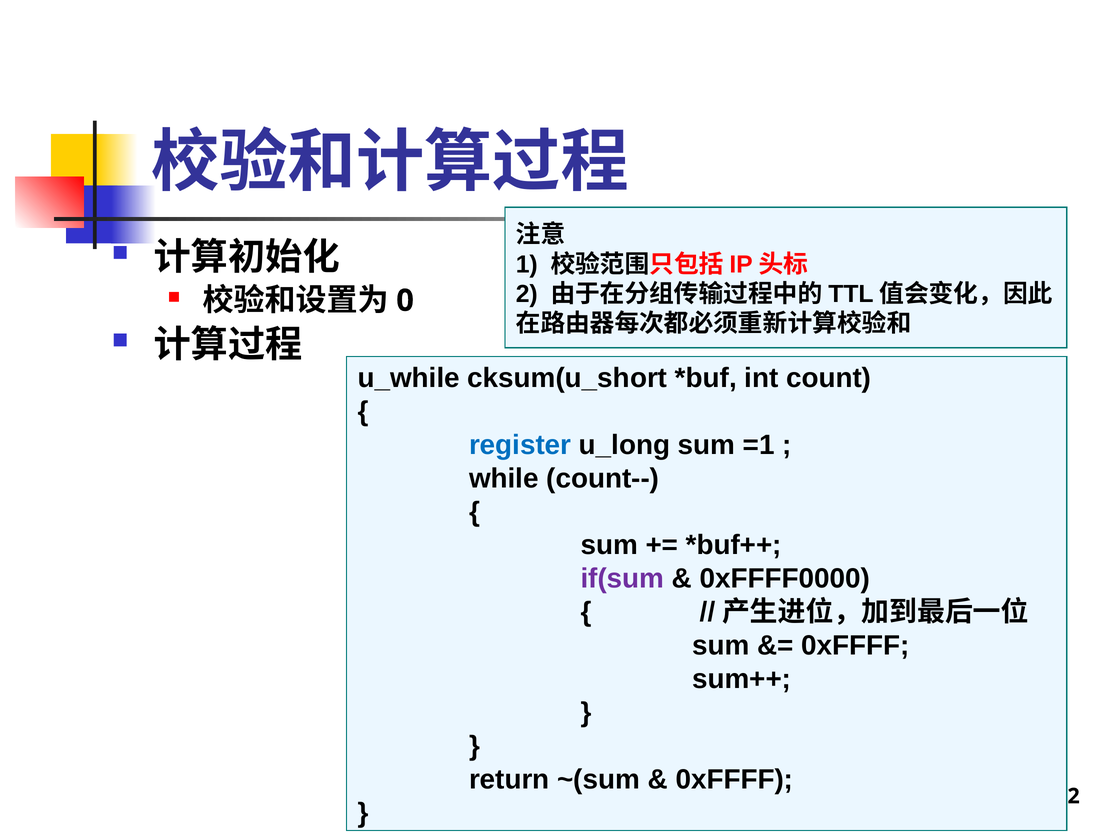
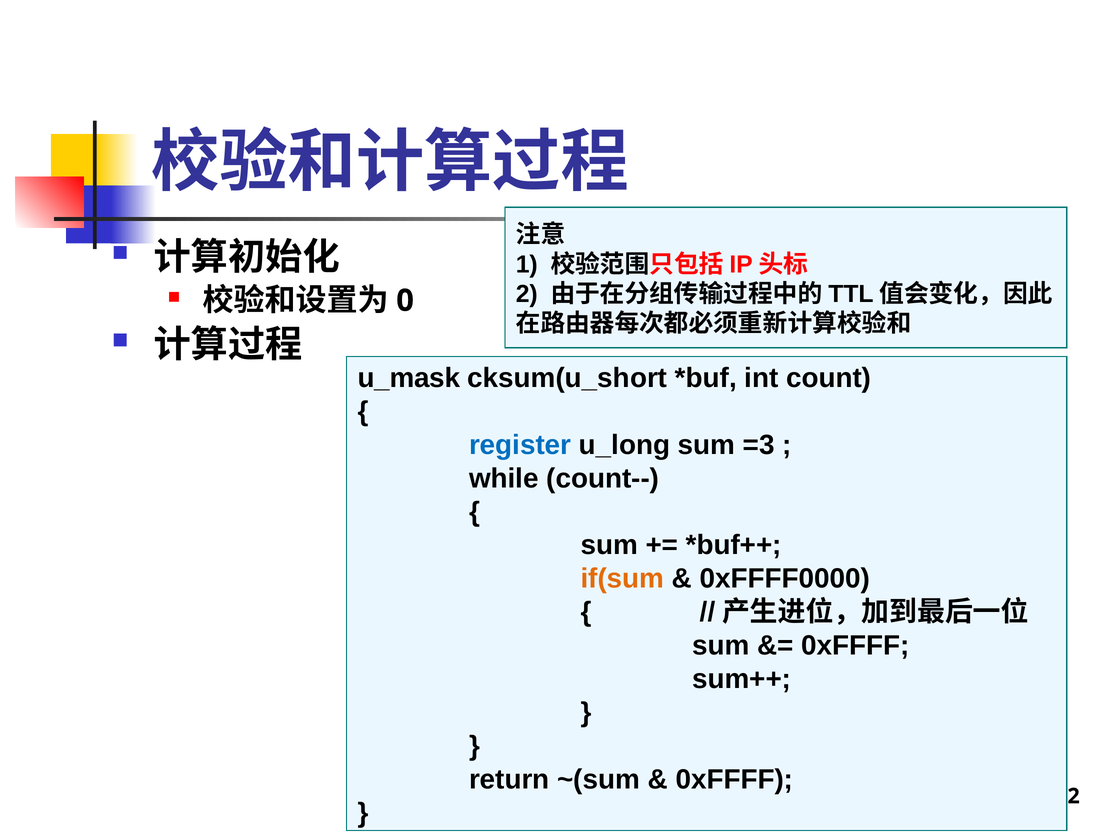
u_while: u_while -> u_mask (409, 378)
=1: =1 -> =3 (759, 445)
if(sum colour: purple -> orange (622, 579)
